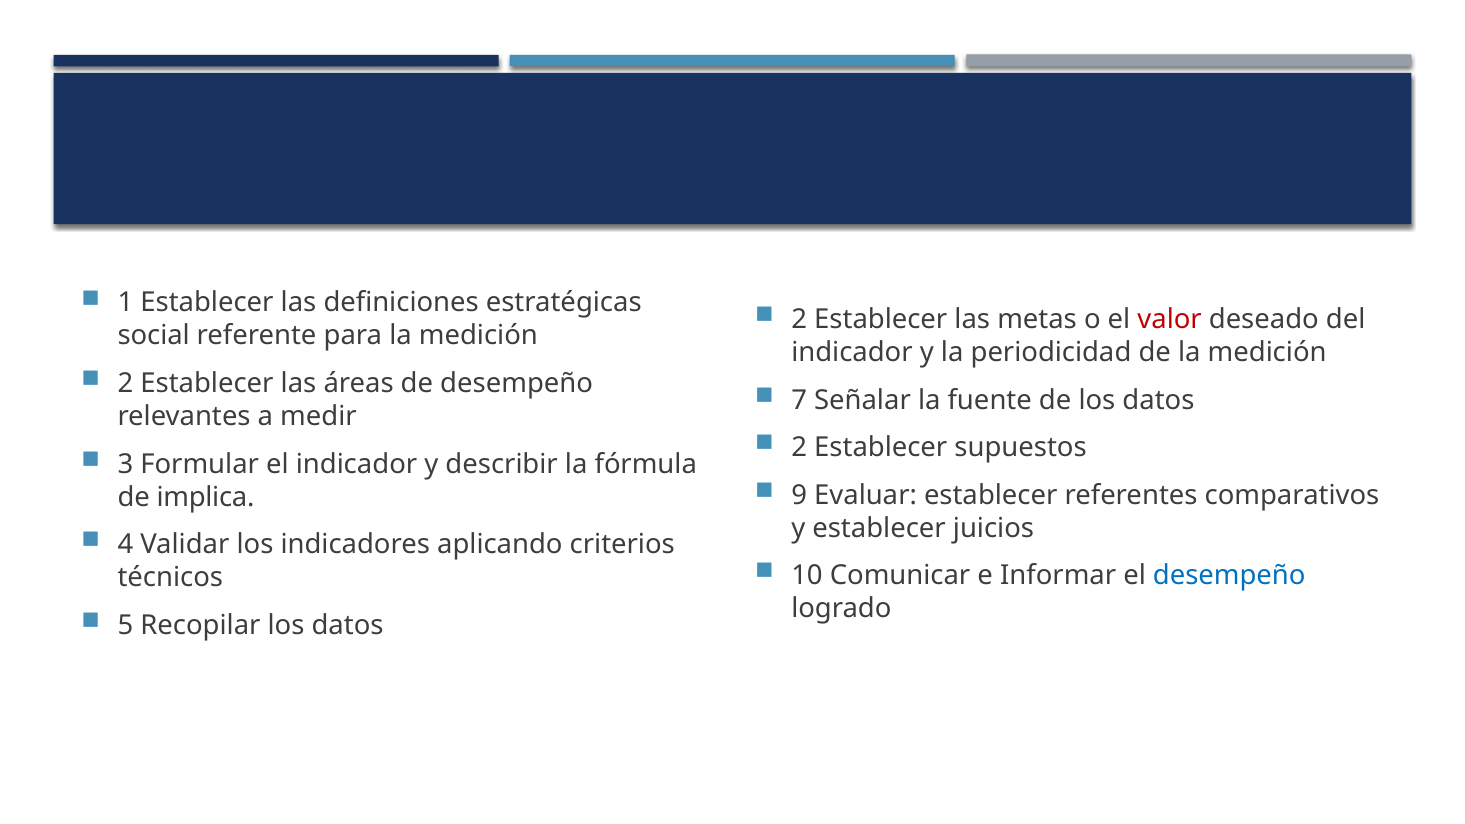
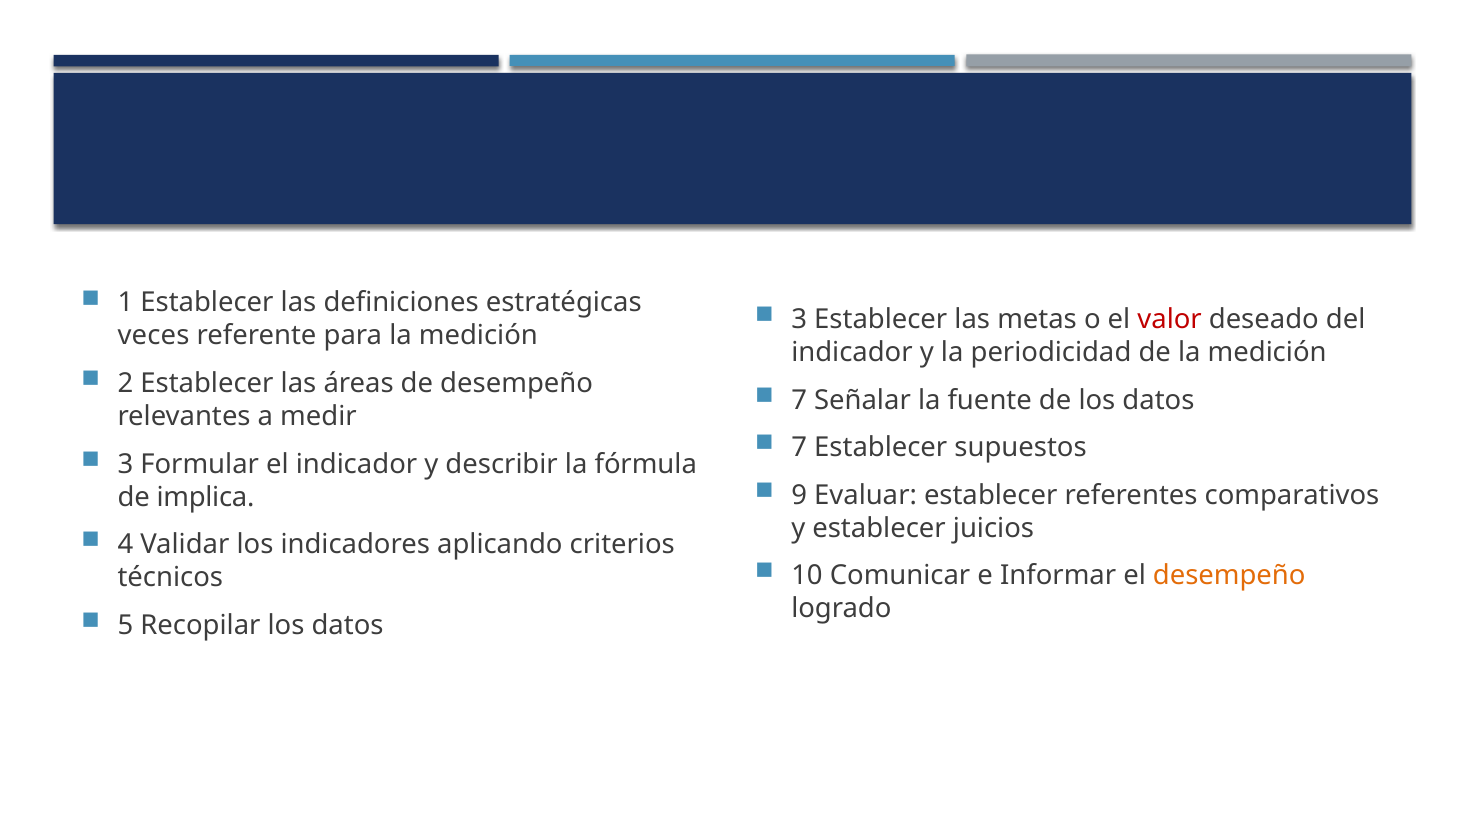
2: 2 -> 3 (799, 319)
social: social -> veces (154, 336)
2: 2 -> 7 (799, 448)
desempeño colour: blue -> orange (1229, 576)
